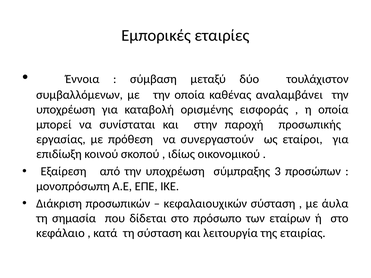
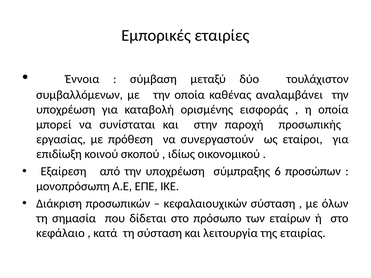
3: 3 -> 6 (278, 172)
άυλα: άυλα -> όλων (335, 204)
